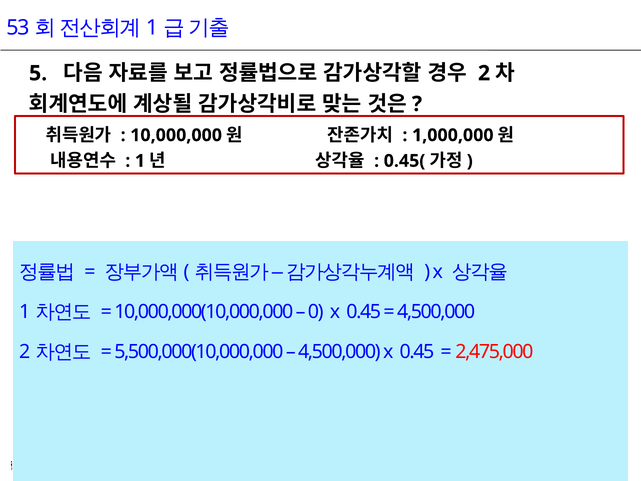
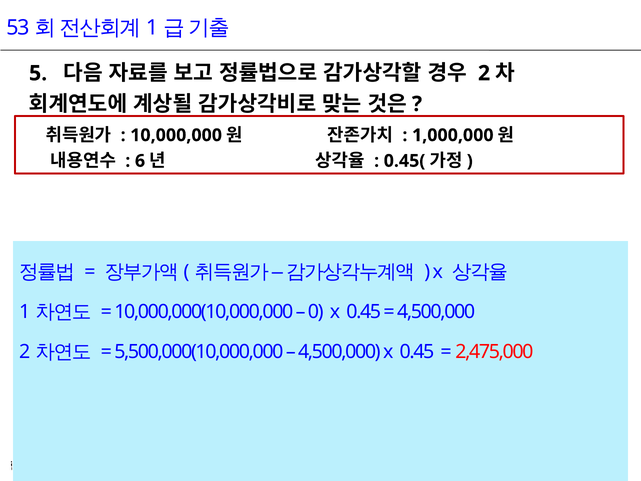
1: 1 -> 6 (140, 161)
